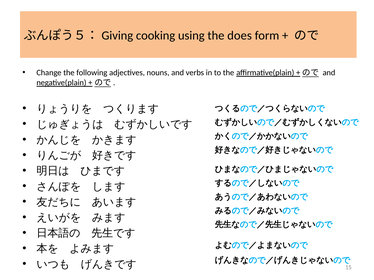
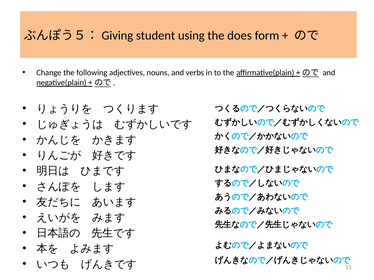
cooking: cooking -> student (156, 35)
